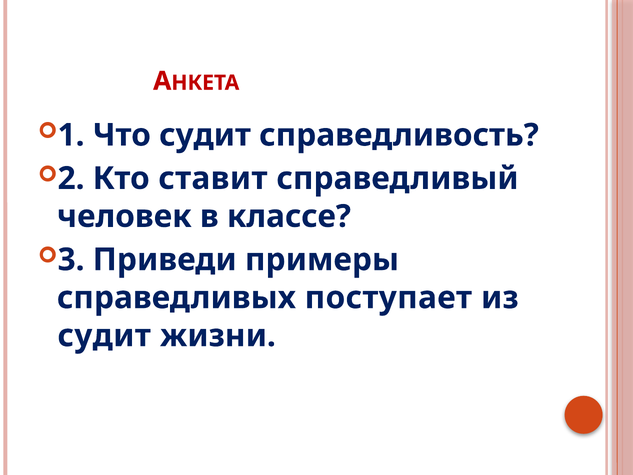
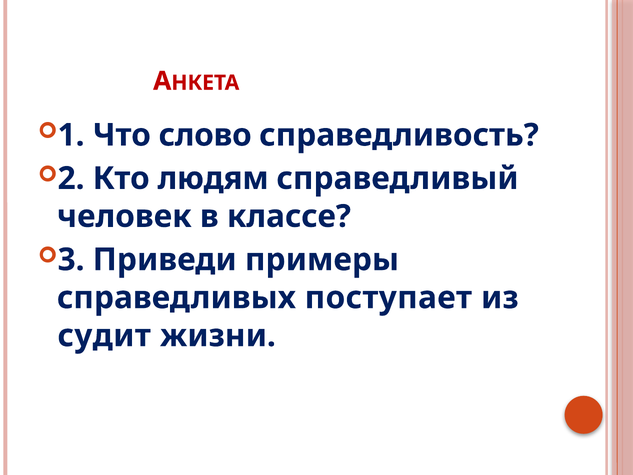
Что судит: судит -> слово (205, 135)
ставит: ставит -> людям (213, 178)
